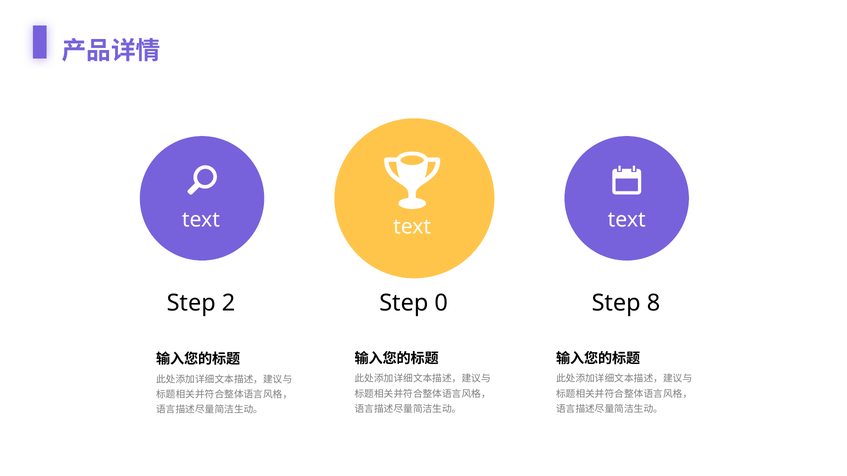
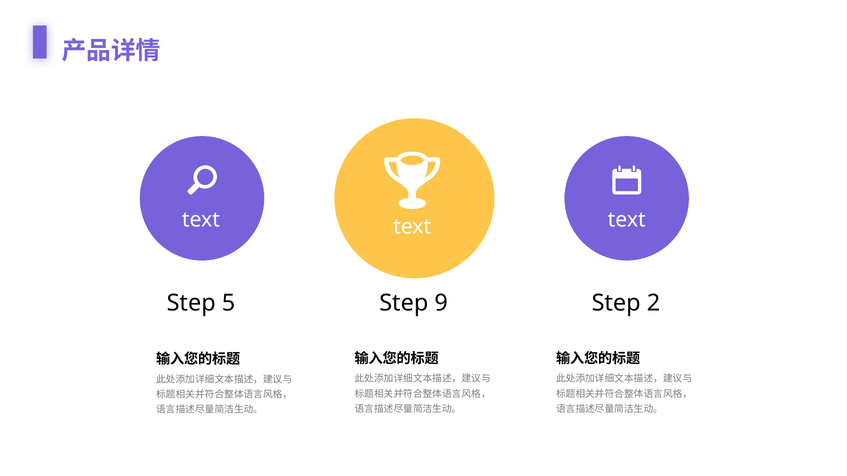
2: 2 -> 5 (229, 303)
0: 0 -> 9 (441, 303)
8: 8 -> 2 (653, 303)
